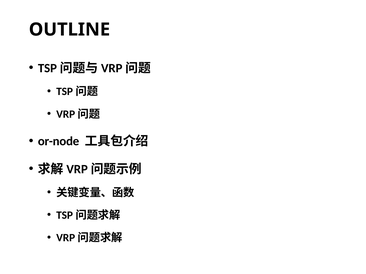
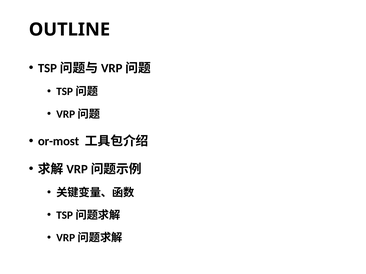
or-node: or-node -> or-most (59, 142)
